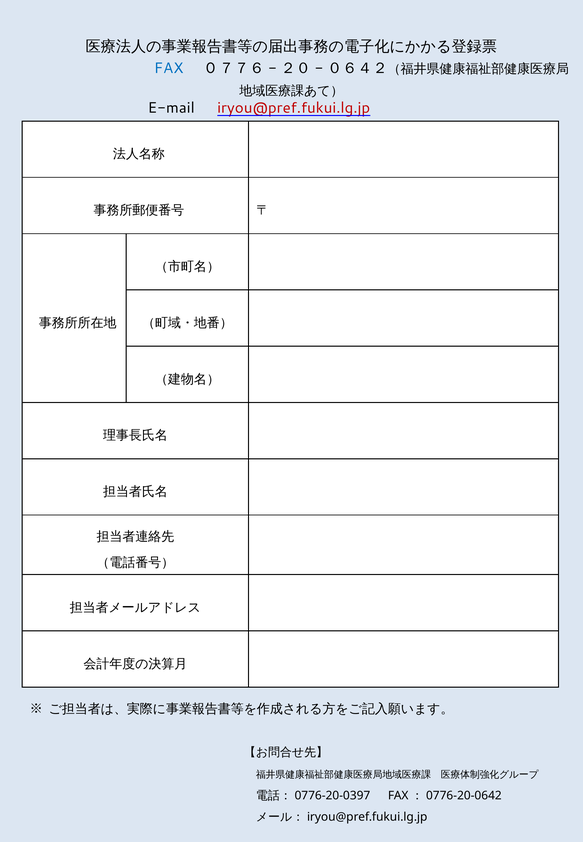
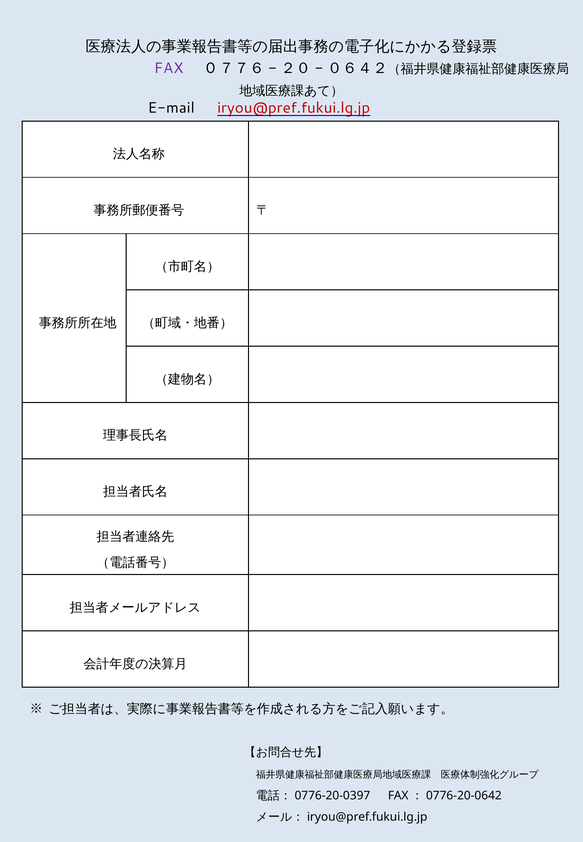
FAX colour: blue -> purple (169, 68)
